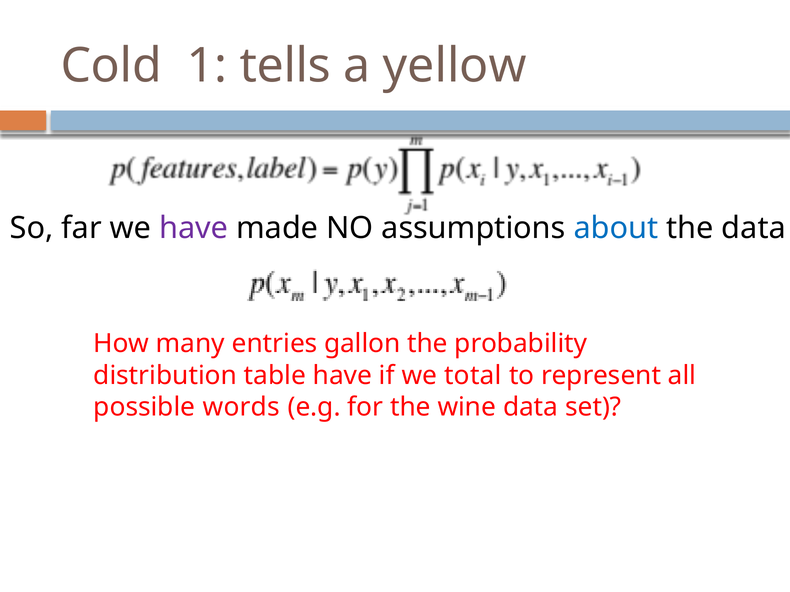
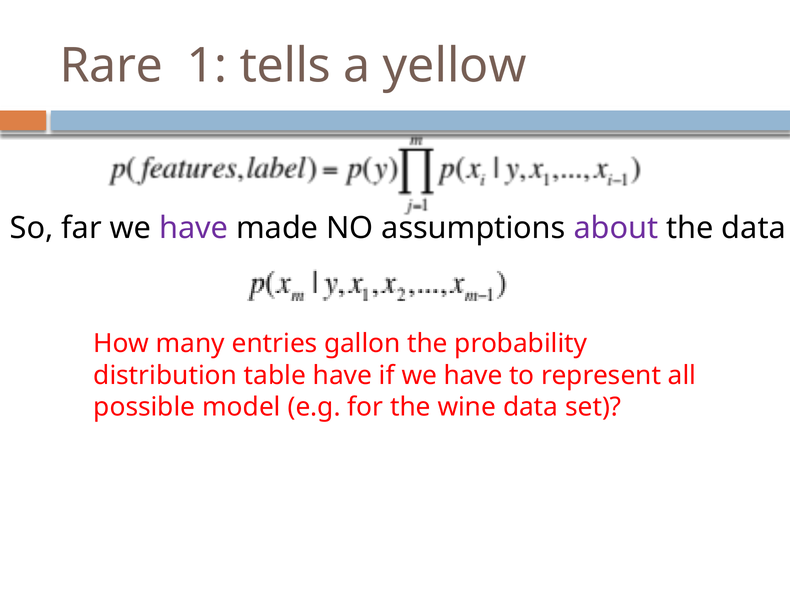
Cold: Cold -> Rare (111, 66)
about colour: blue -> purple (616, 229)
if we total: total -> have (473, 376)
words: words -> model (241, 407)
